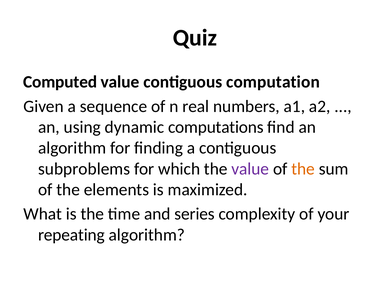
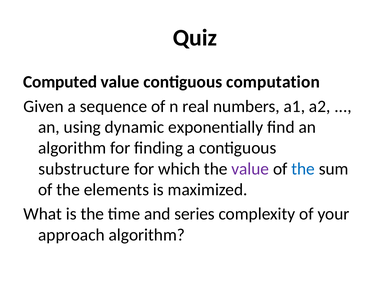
computations: computations -> exponentially (216, 127)
subproblems: subproblems -> substructure (84, 169)
the colour: orange -> blue (303, 169)
repeating: repeating -> approach (71, 234)
